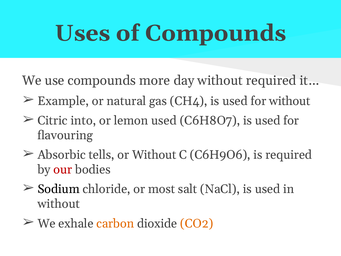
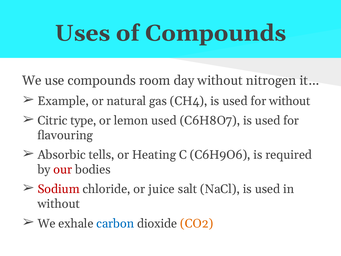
more: more -> room (155, 80)
without required: required -> nitrogen (271, 80)
into: into -> type (83, 120)
or Without: Without -> Heating (154, 155)
Sodium colour: black -> red (59, 189)
most: most -> juice (162, 189)
carbon colour: orange -> blue (115, 223)
